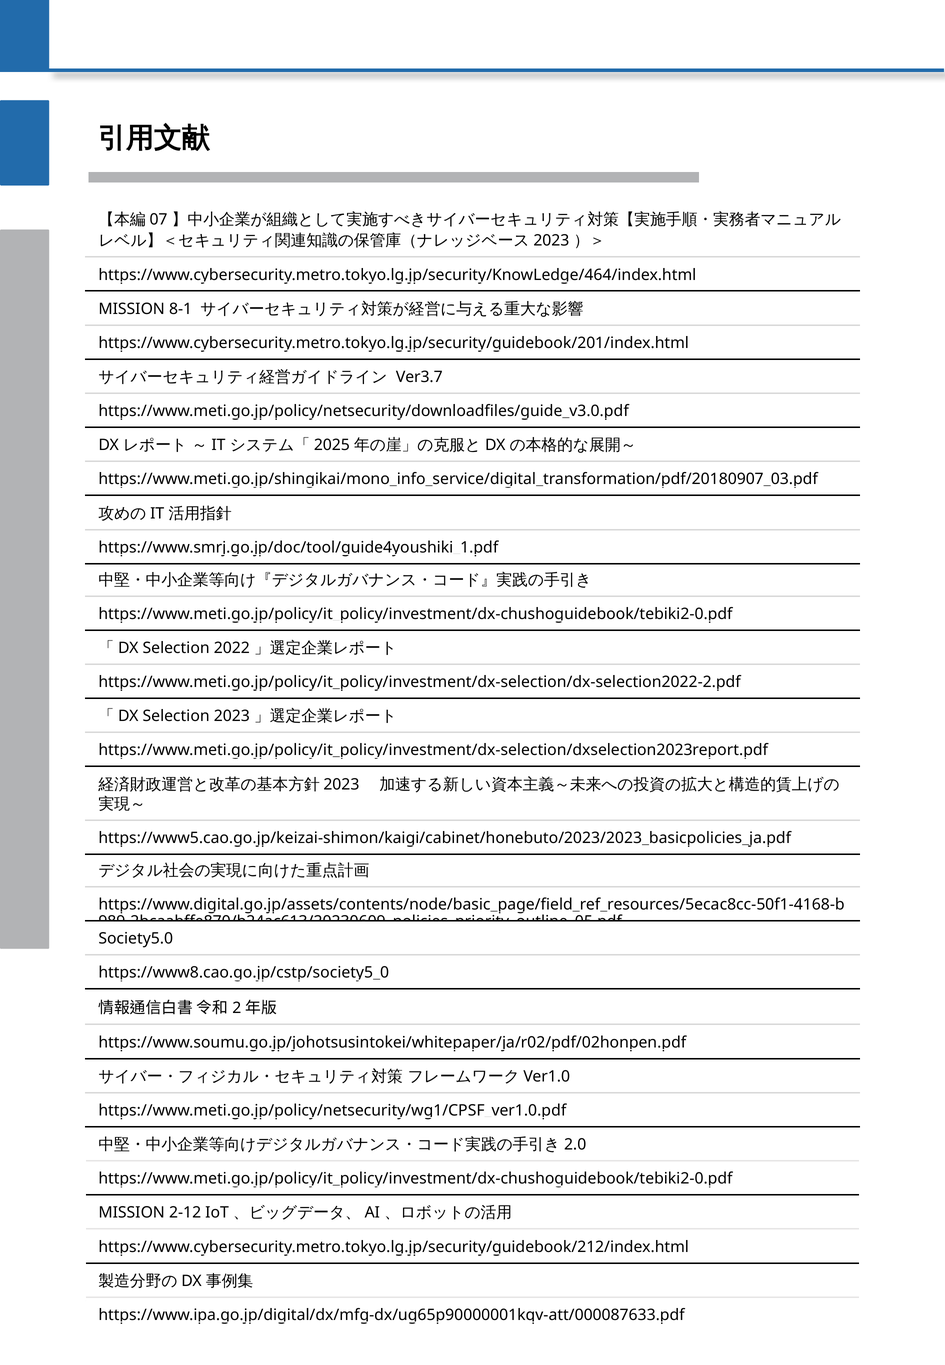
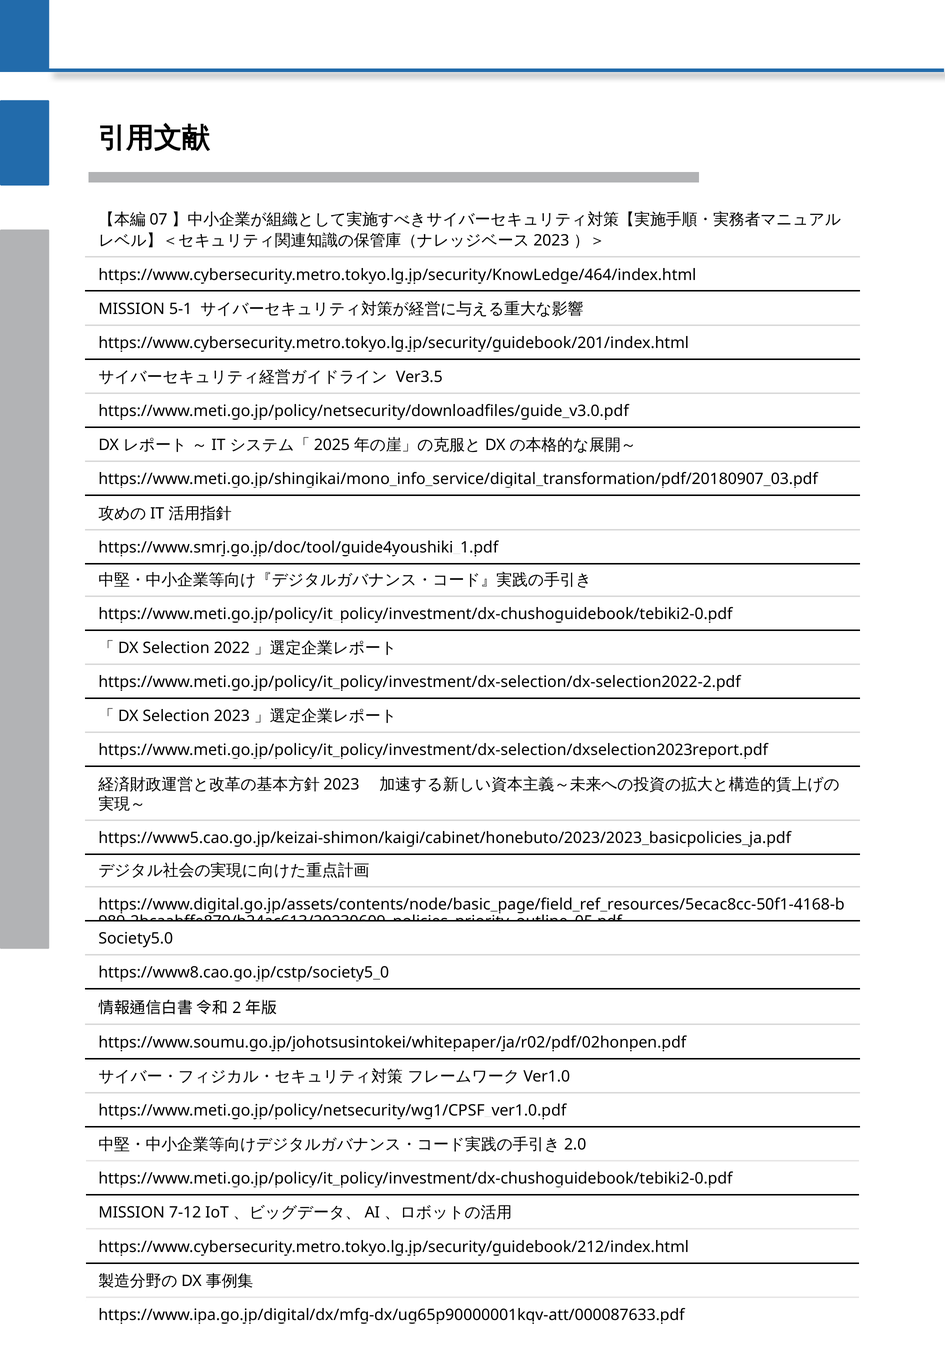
8-1: 8-1 -> 5-1 (181, 309)
Ver3.7: Ver3.7 -> Ver3.5 (419, 377)
2-12: 2-12 -> 7-12 (185, 1213)
